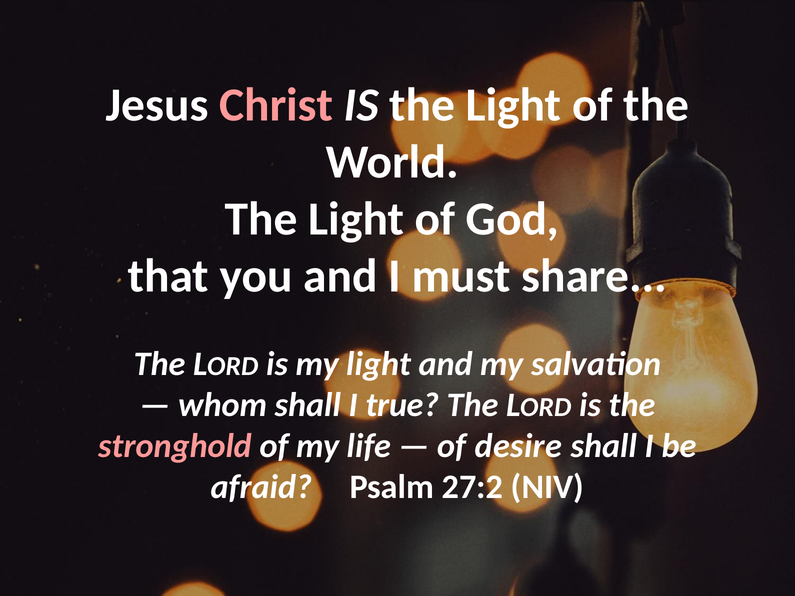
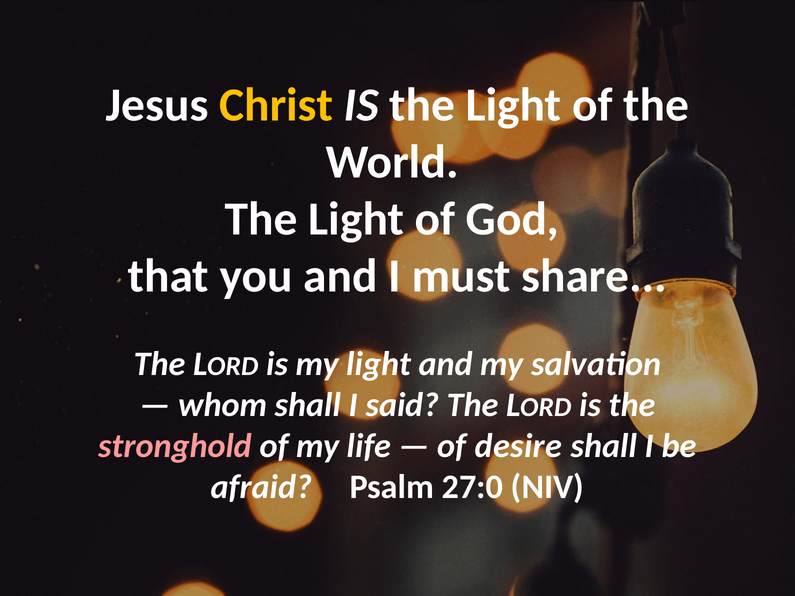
Christ colour: pink -> yellow (276, 105)
true: true -> said (402, 405)
27:2: 27:2 -> 27:0 (472, 487)
